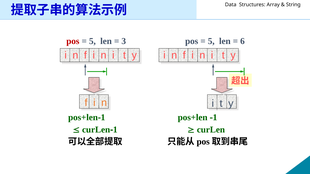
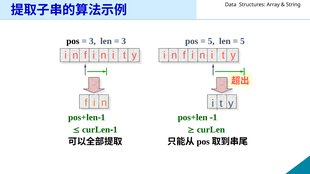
pos colour: red -> black (73, 41)
5: 5 -> 3 (92, 41)
6: 6 -> 5 (243, 41)
